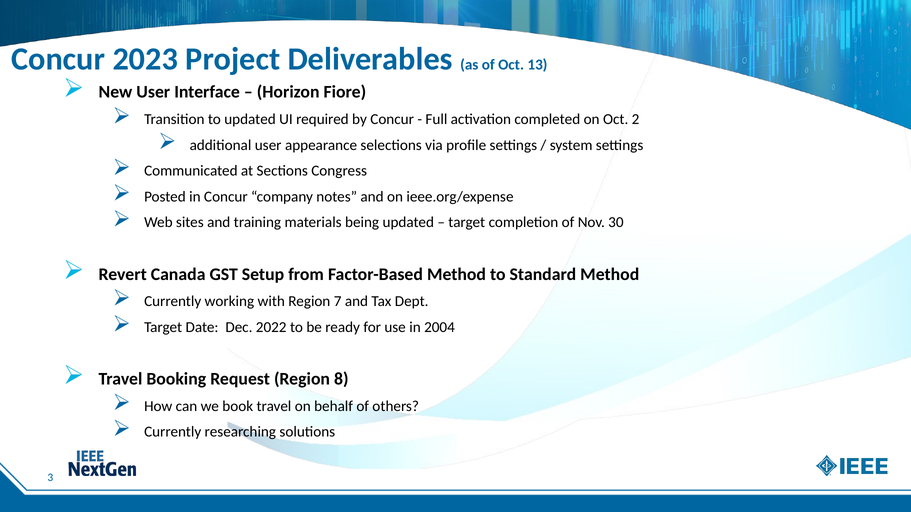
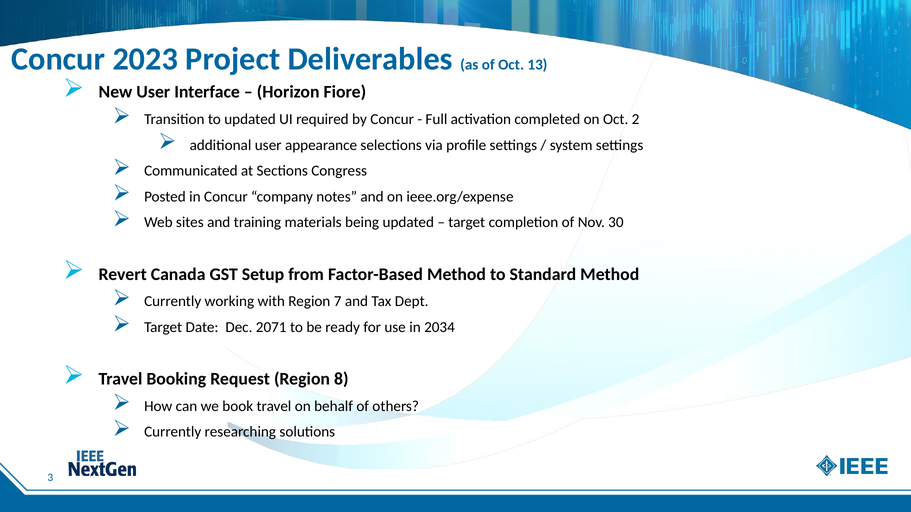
2022: 2022 -> 2071 (271, 327)
2004: 2004 -> 2034 (439, 327)
